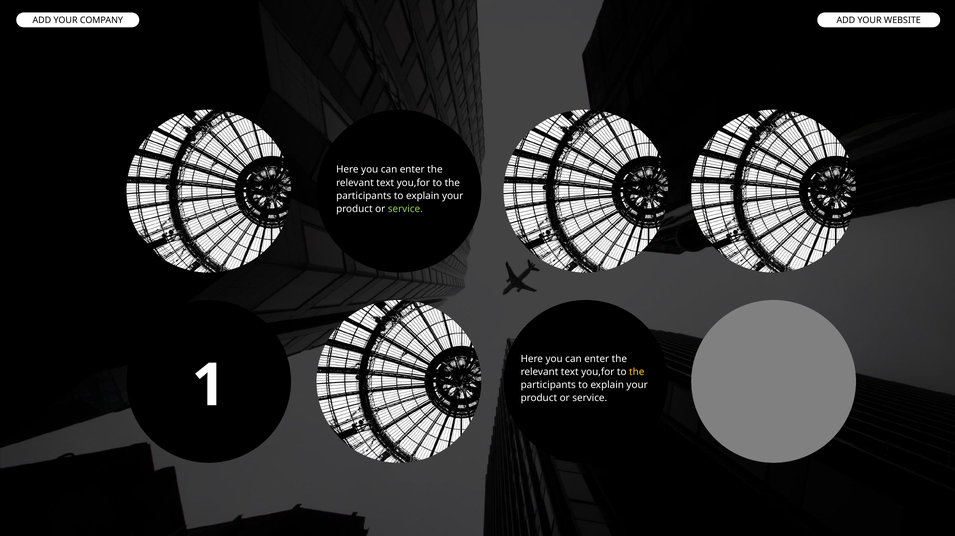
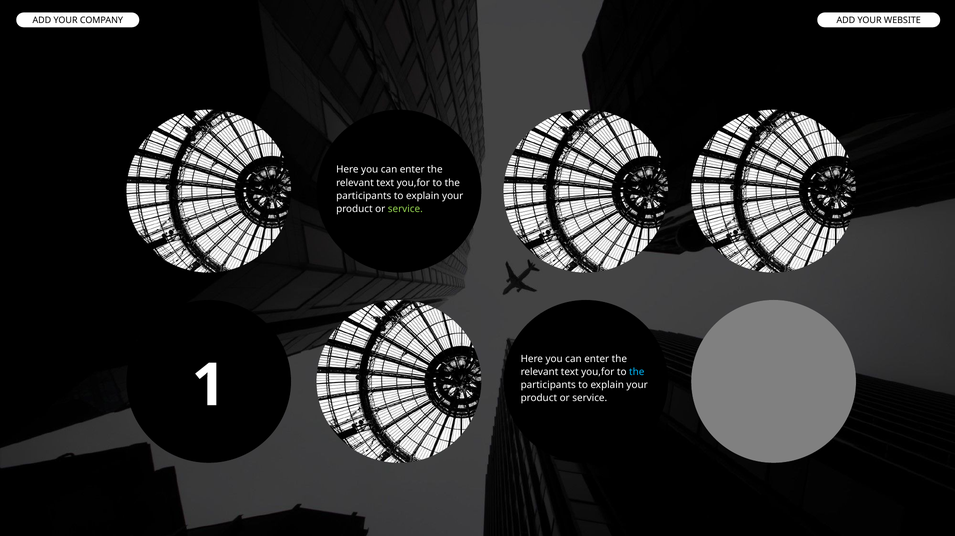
the colour: yellow -> light blue (637, 372)
